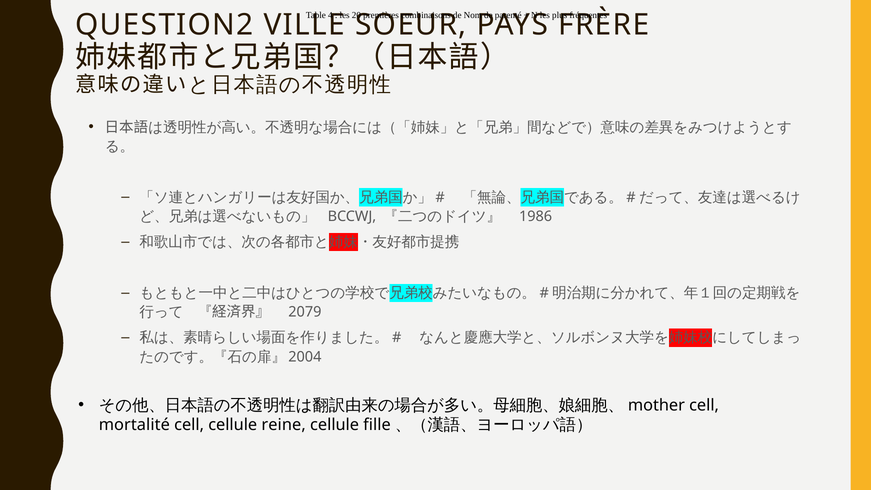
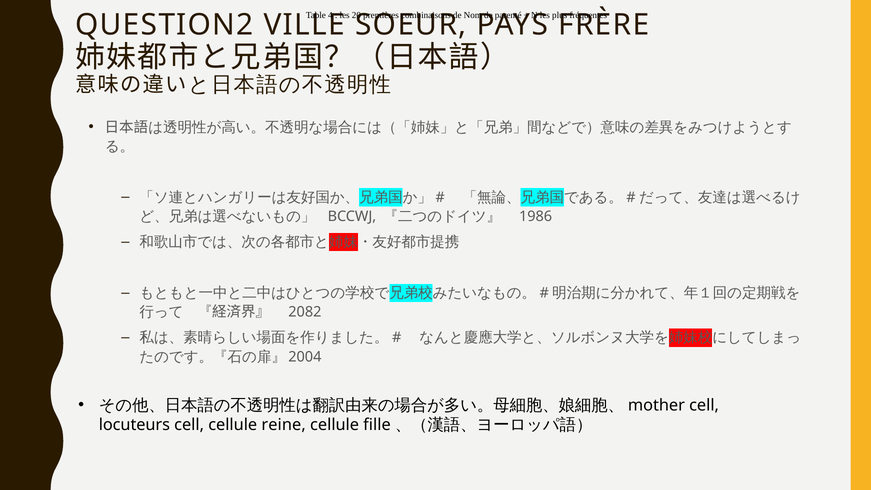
2079: 2079 -> 2082 (305, 312)
mortalité: mortalité -> locuteurs (134, 425)
